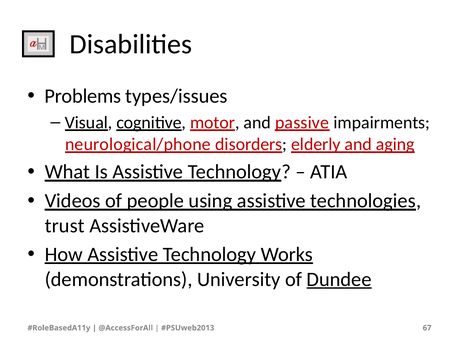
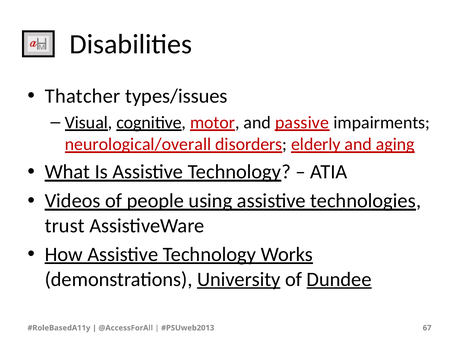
Problems: Problems -> Thatcher (83, 96)
neurological/phone: neurological/phone -> neurological/overall (138, 144)
University underline: none -> present (239, 280)
